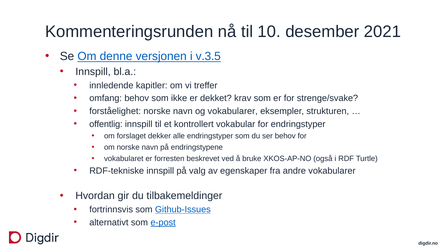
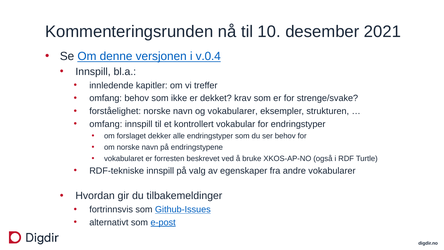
v.3.5: v.3.5 -> v.0.4 (208, 56)
offentlig: offentlig -> omfang (106, 124)
